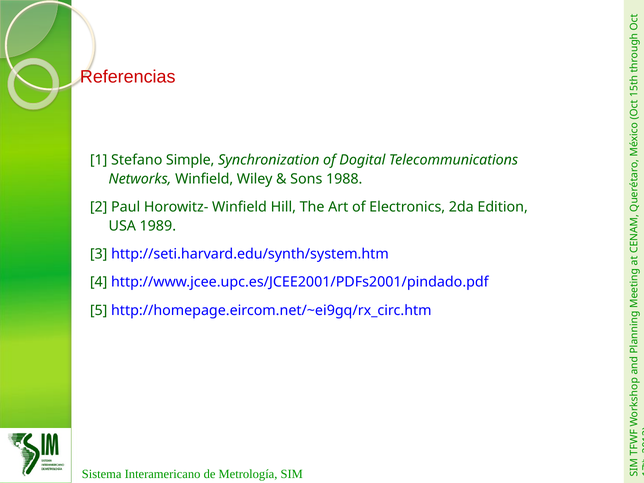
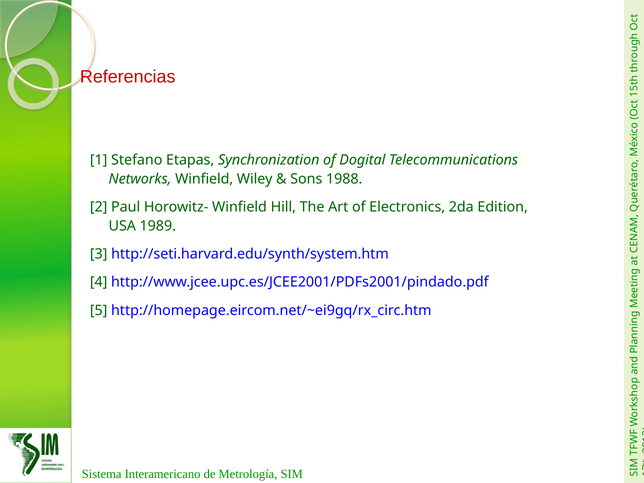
Simple: Simple -> Etapas (190, 160)
